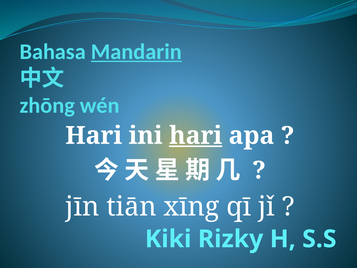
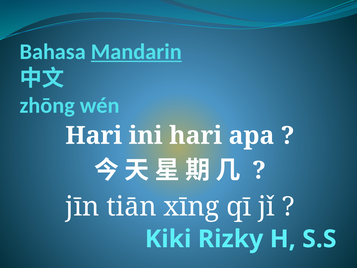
hari underline: present -> none (196, 136)
